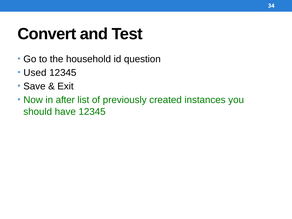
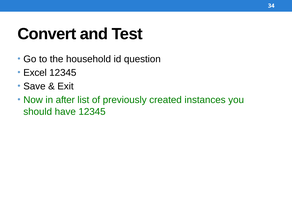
Used: Used -> Excel (35, 73)
